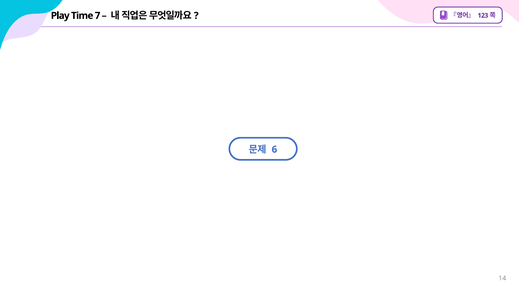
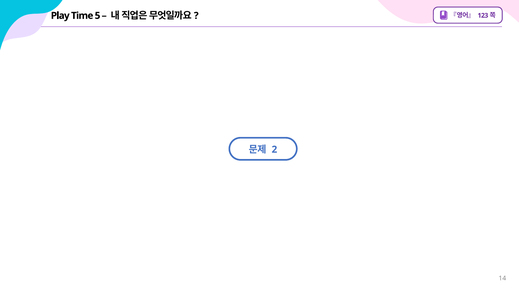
7: 7 -> 5 (98, 16)
6: 6 -> 2 (274, 149)
